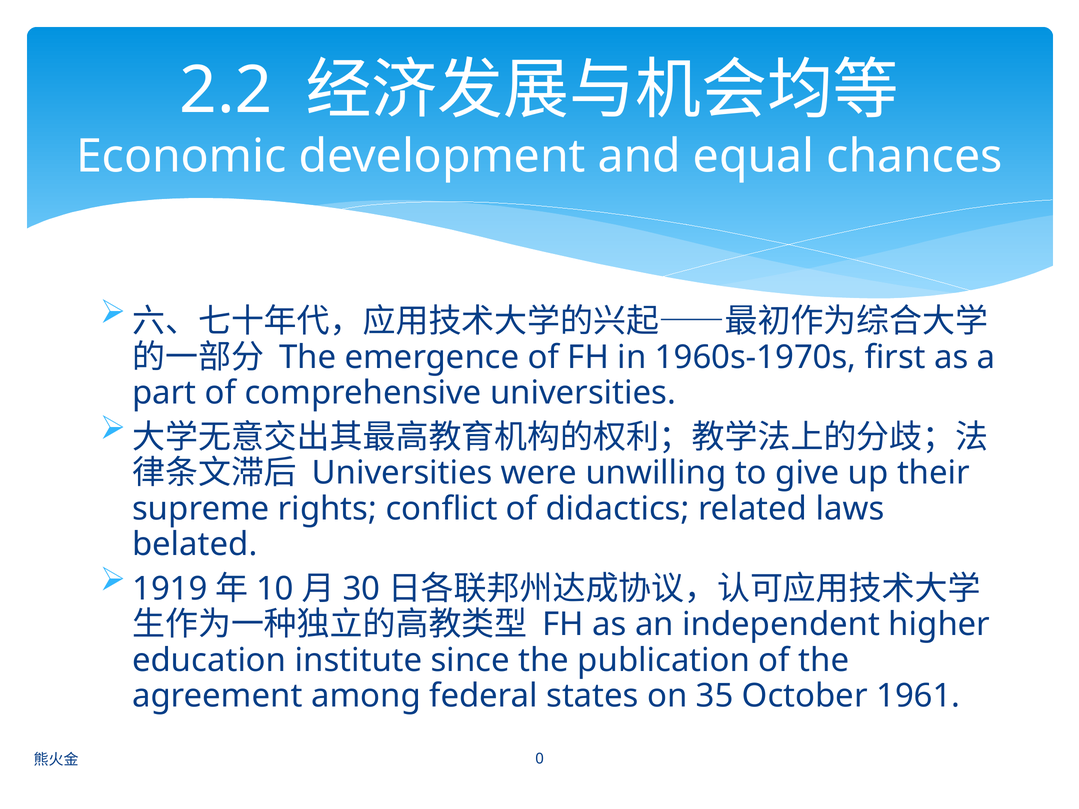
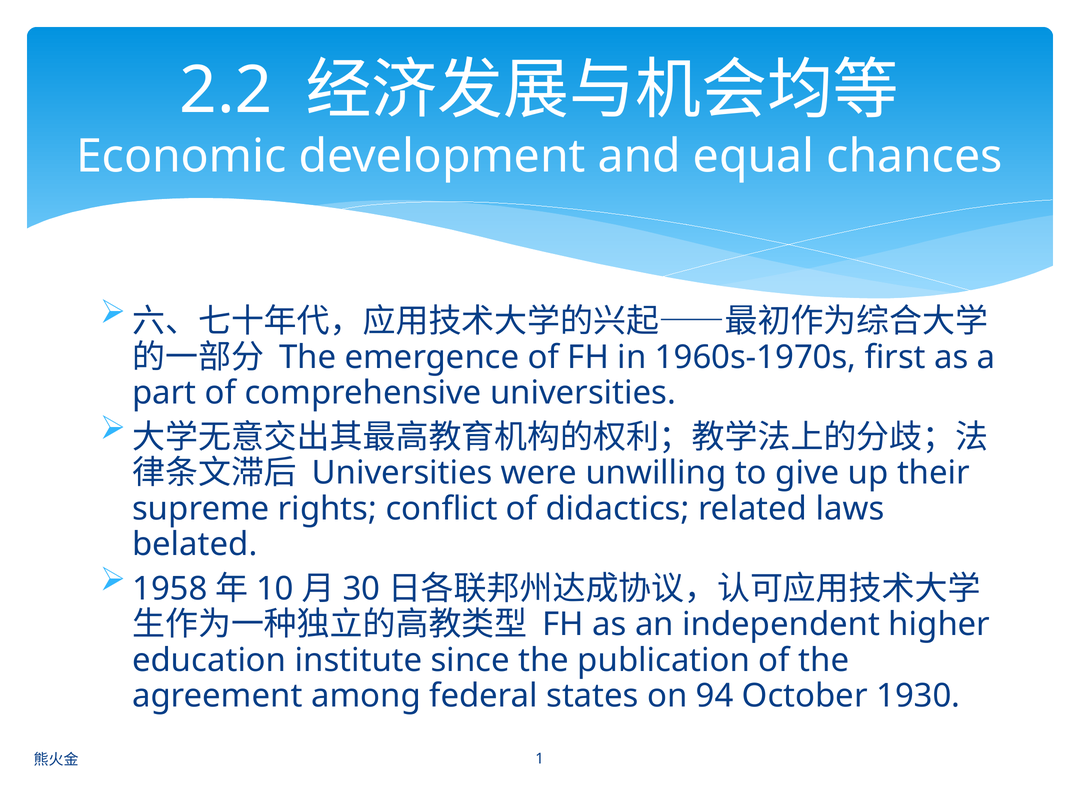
1919: 1919 -> 1958 (170, 589)
35: 35 -> 94 (715, 696)
1961: 1961 -> 1930 (918, 696)
0: 0 -> 1 (540, 759)
